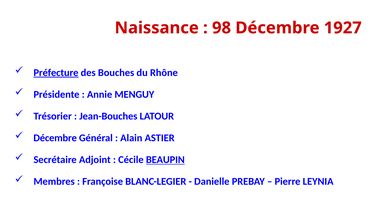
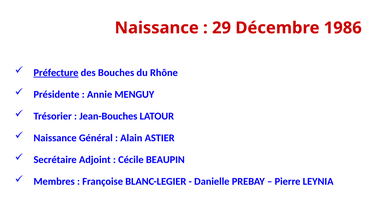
98: 98 -> 29 (222, 28)
1927: 1927 -> 1986 (343, 28)
Décembre: Décembre -> Naissance (55, 138)
BEAUPIN underline: present -> none (165, 160)
